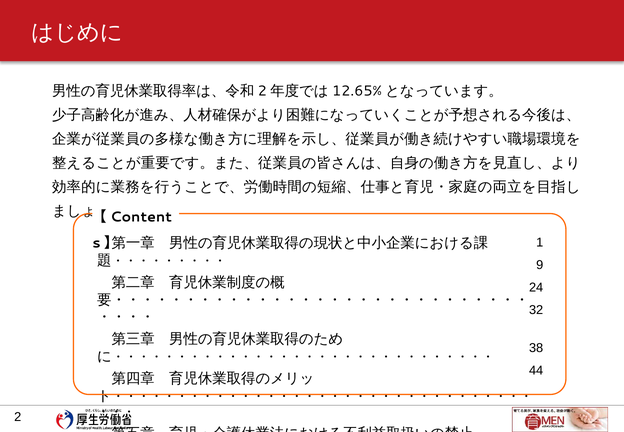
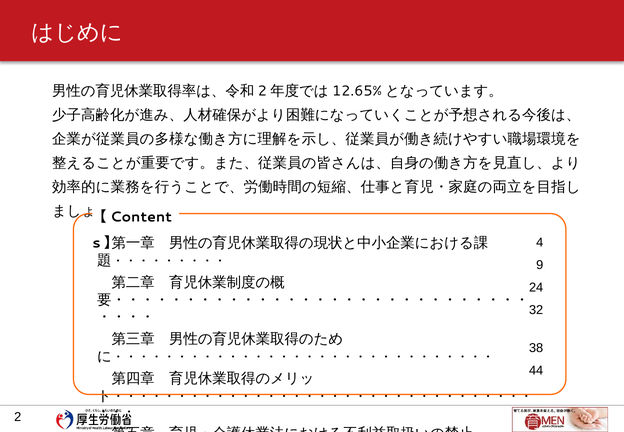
1: 1 -> 4 (540, 243)
